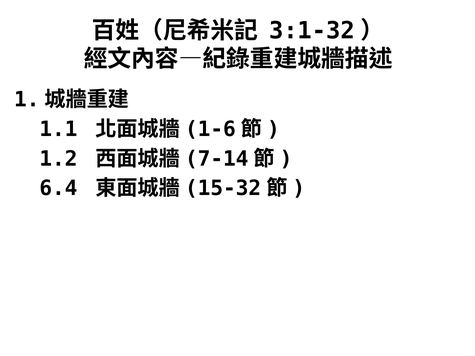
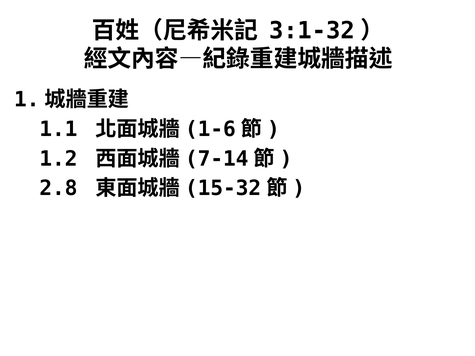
6.4: 6.4 -> 2.8 (59, 188)
